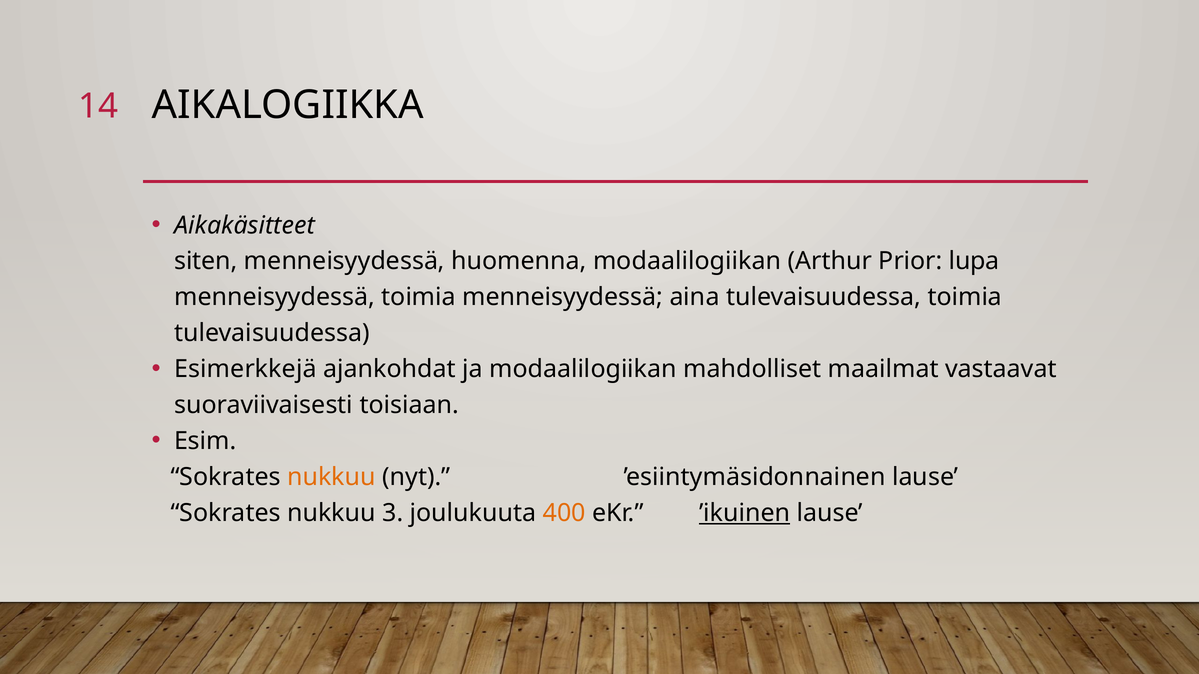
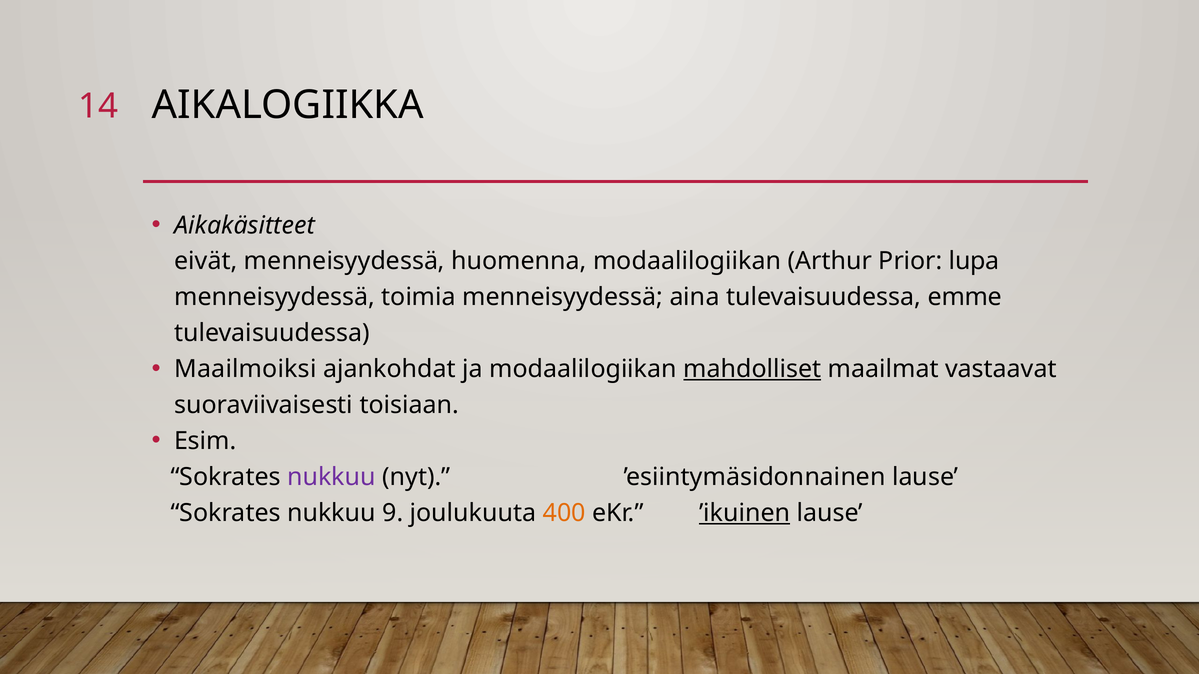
siten: siten -> eivät (206, 261)
tulevaisuudessa toimia: toimia -> emme (965, 297)
Esimerkkejä: Esimerkkejä -> Maailmoiksi (245, 369)
mahdolliset underline: none -> present (752, 369)
nukkuu colour: orange -> purple (331, 477)
3: 3 -> 9 (393, 513)
